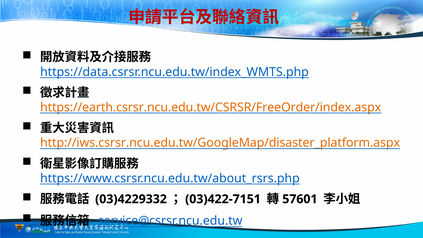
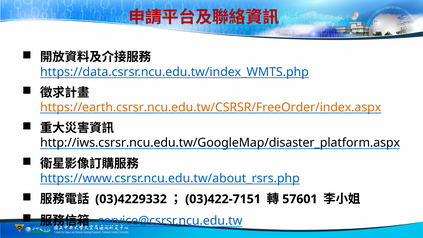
http://iws.csrsr.ncu.edu.tw/GoogleMap/disaster_platform.aspx colour: orange -> black (220, 143)
